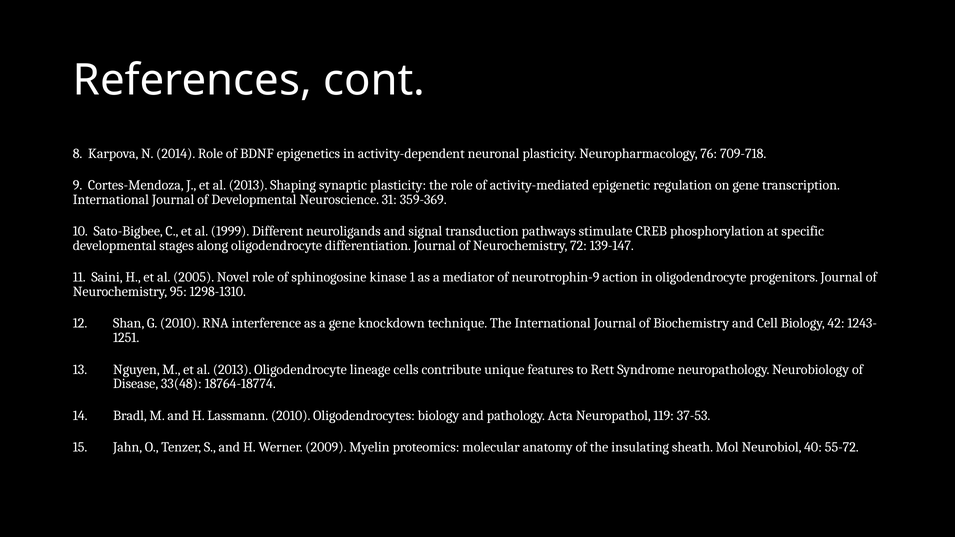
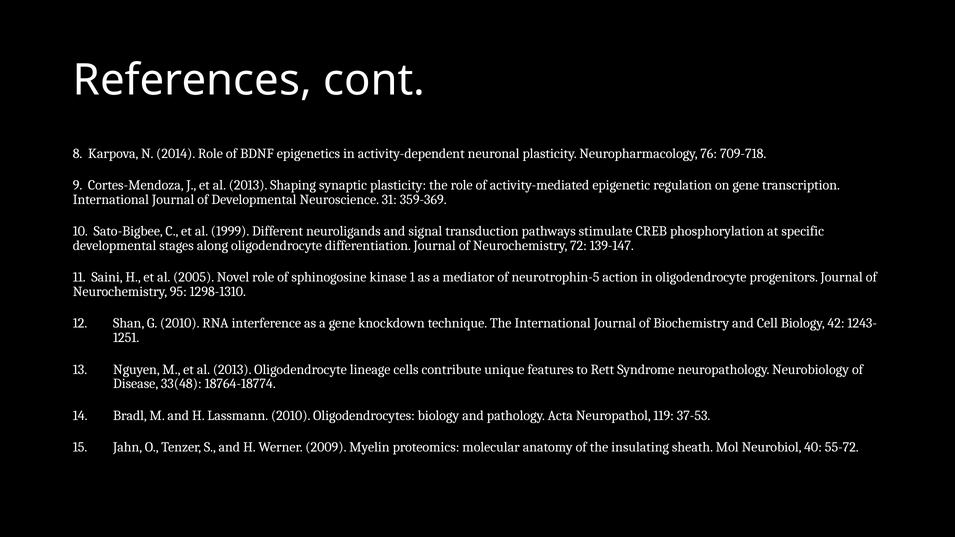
neurotrophin-9: neurotrophin-9 -> neurotrophin-5 (556, 277)
